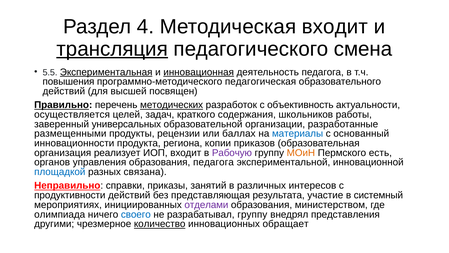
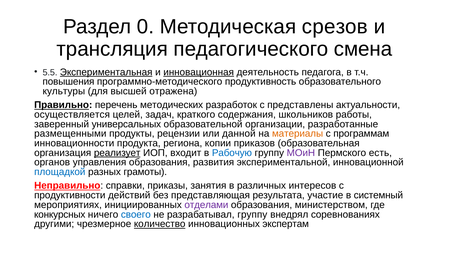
4: 4 -> 0 (146, 27)
Методическая входит: входит -> срезов (335, 27)
трансляция underline: present -> none (112, 49)
педагогическая: педагогическая -> продуктивность (261, 82)
действий: действий -> культуры (64, 91)
посвящен: посвящен -> отражена (173, 91)
методических underline: present -> none (172, 105)
объективность: объективность -> представлены (300, 105)
баллах: баллах -> данной (239, 133)
материалы colour: blue -> orange (298, 133)
основанный: основанный -> программам (361, 133)
реализует underline: none -> present (117, 153)
Рабочую colour: purple -> blue (232, 153)
МОиН colour: orange -> purple (301, 153)
образования педагога: педагога -> развития (214, 162)
связана: связана -> грамоты (145, 172)
занятий: занятий -> занятия (208, 185)
олимпиада: олимпиада -> конкурсных (60, 214)
представления: представления -> соревнованиях (345, 214)
обращает: обращает -> экспертам (286, 224)
